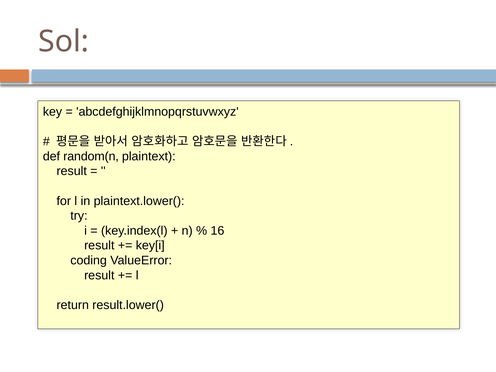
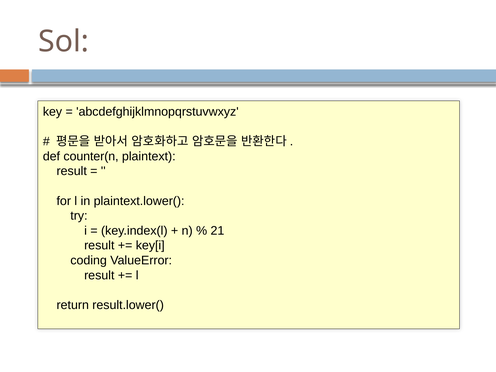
random(n: random(n -> counter(n (91, 156)
16: 16 -> 21 (217, 231)
